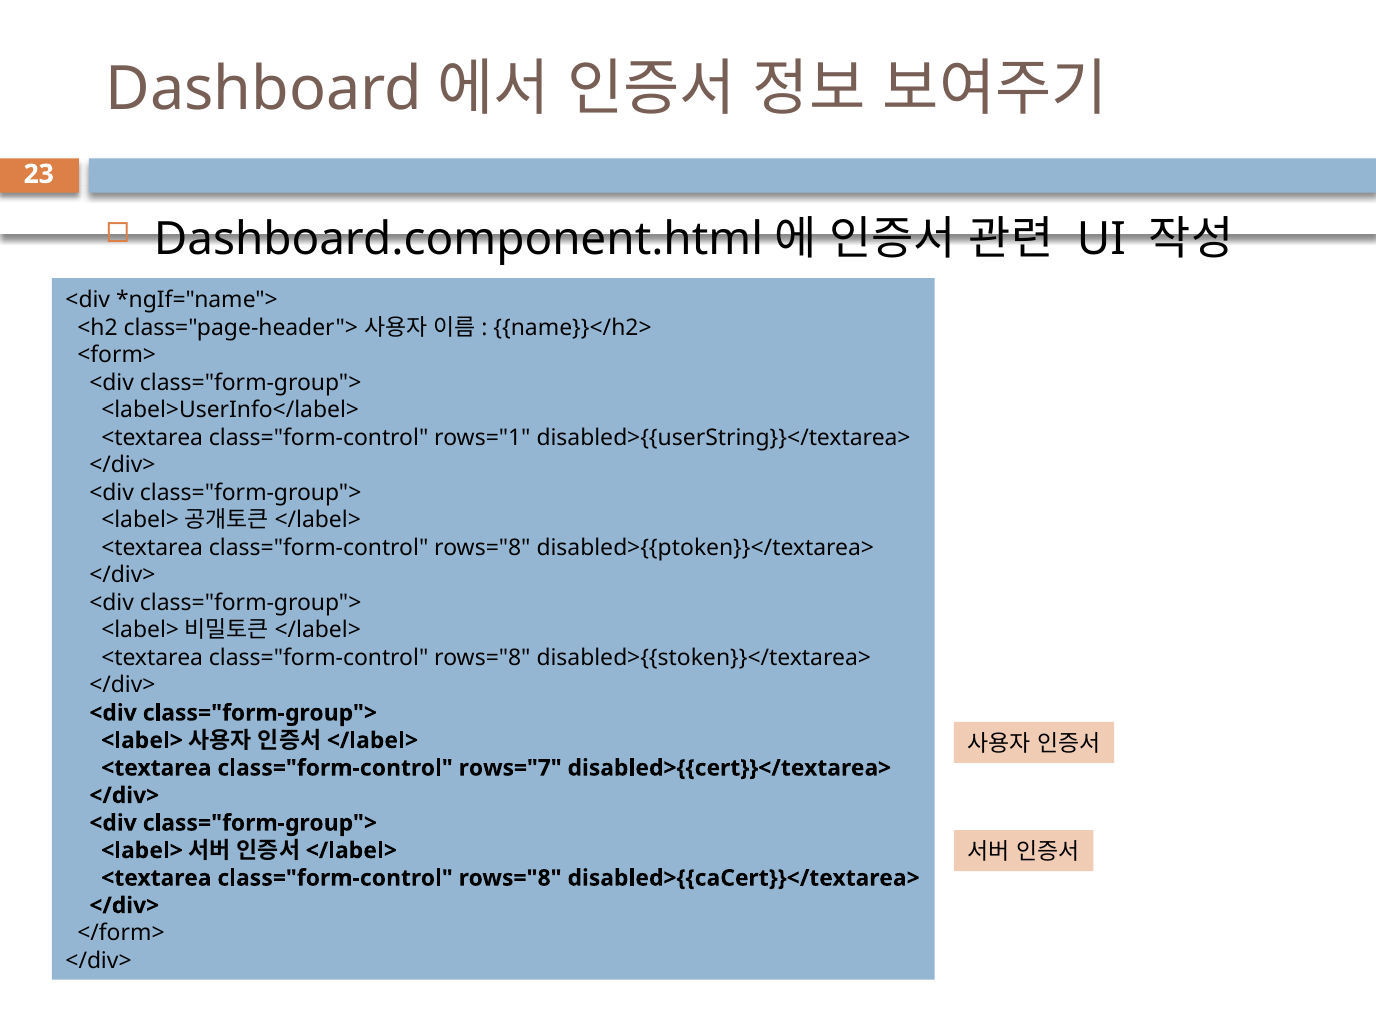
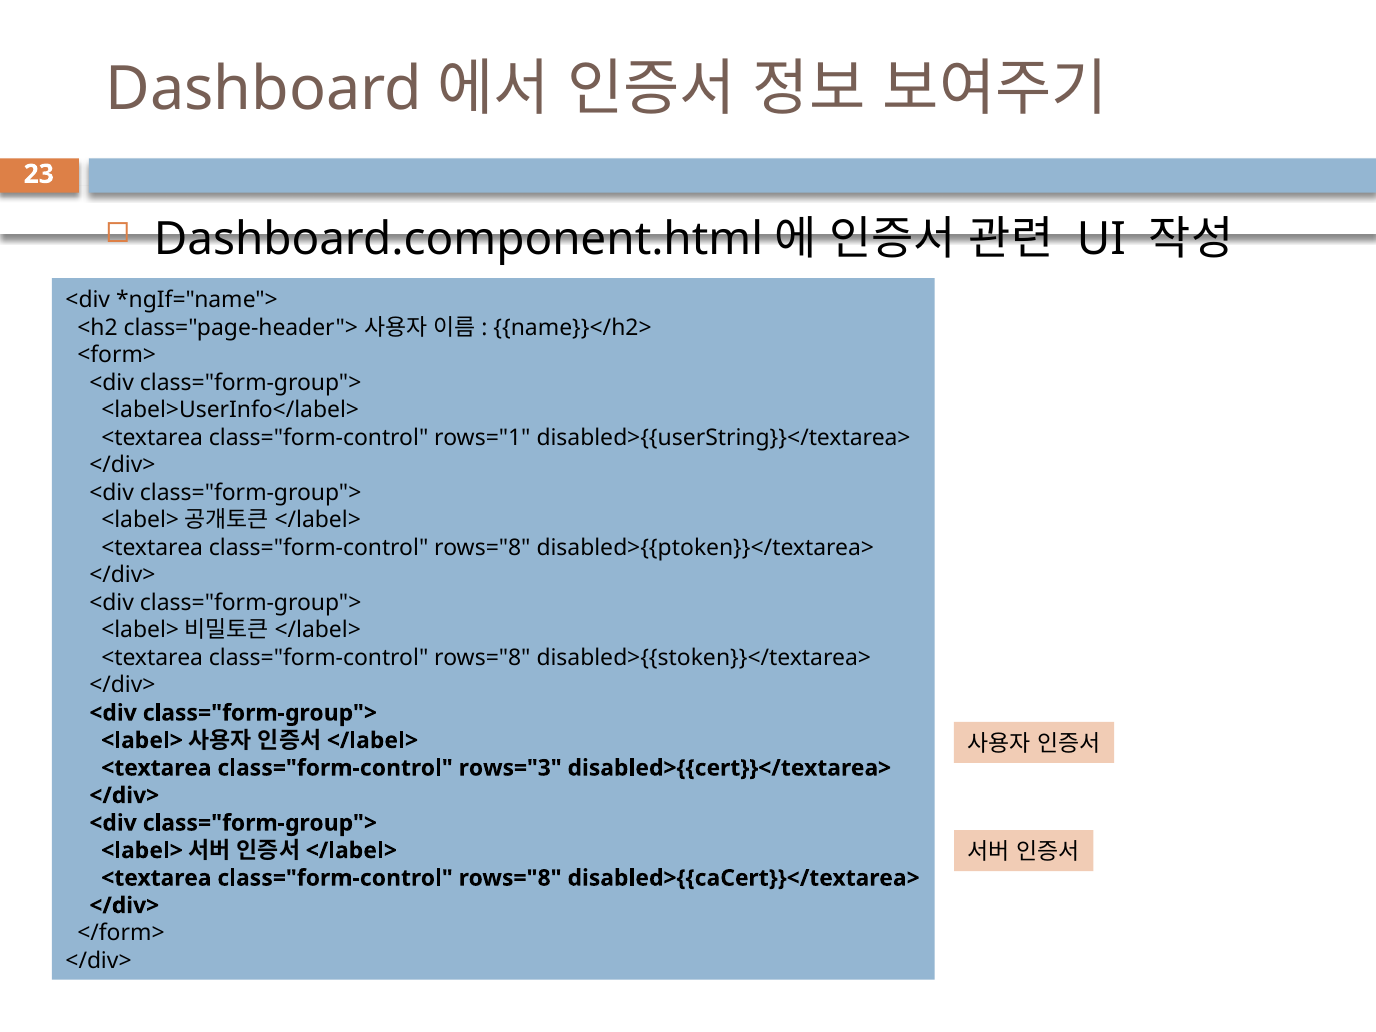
rows="7: rows="7 -> rows="3 (510, 768)
